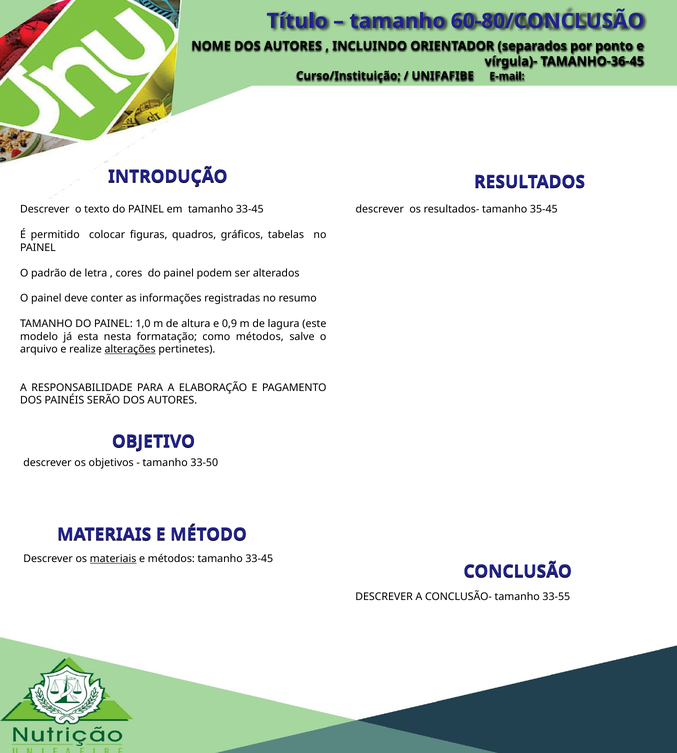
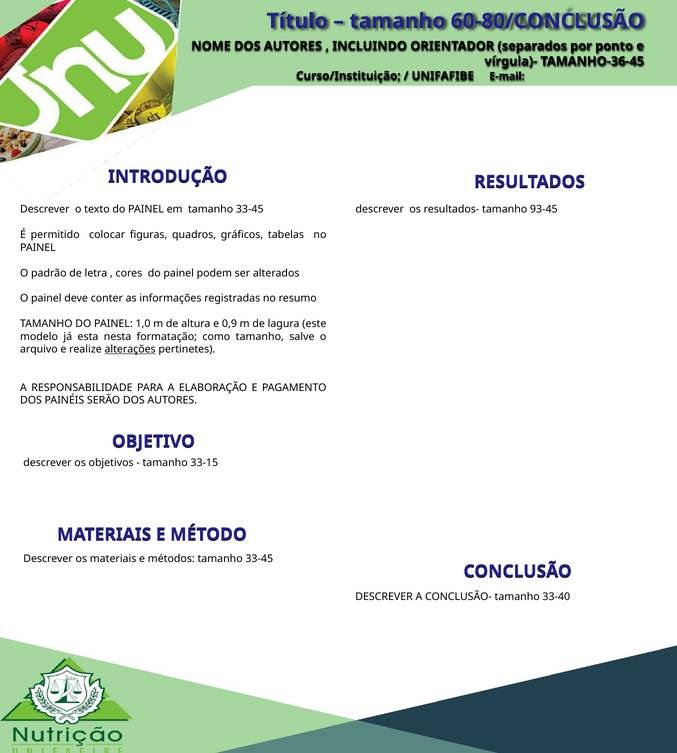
35-45: 35-45 -> 93-45 (544, 210)
como métodos: métodos -> tamanho (260, 337)
33-50: 33-50 -> 33-15 (204, 463)
materiais underline: present -> none (113, 559)
33-55: 33-55 -> 33-40 (556, 597)
